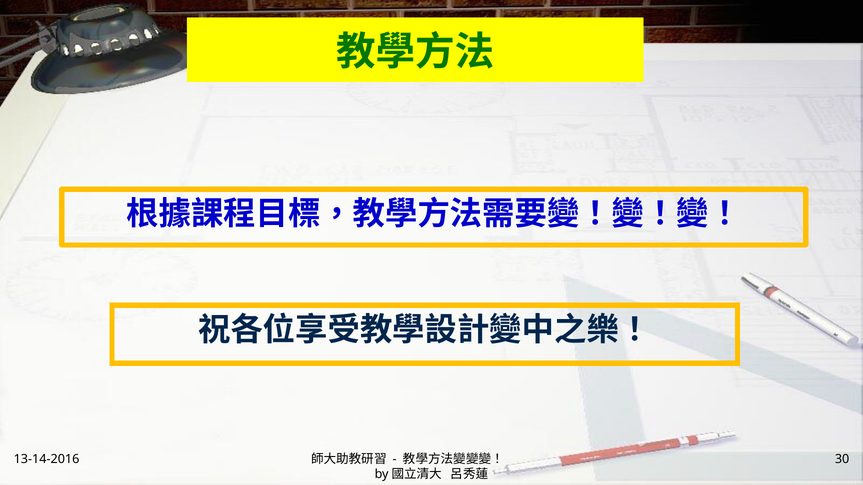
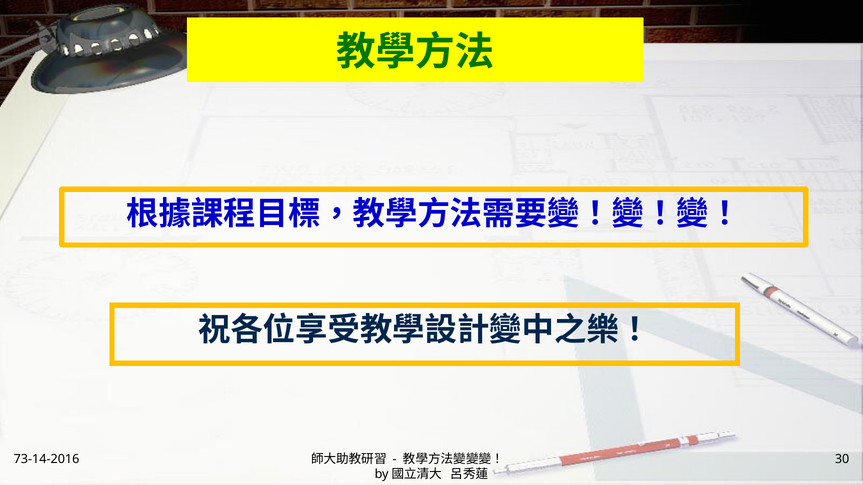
13-14-2016: 13-14-2016 -> 73-14-2016 (47, 459)
